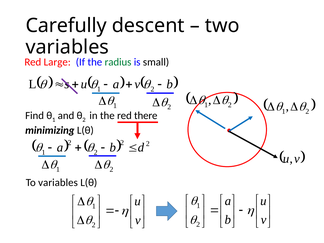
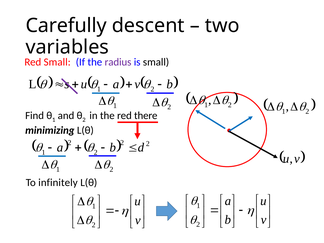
Red Large: Large -> Small (57, 62)
radius colour: green -> purple (118, 62)
To variables: variables -> infinitely (58, 183)
